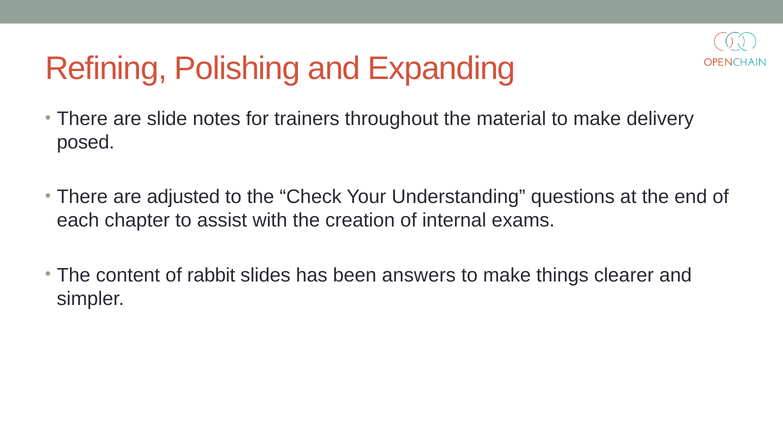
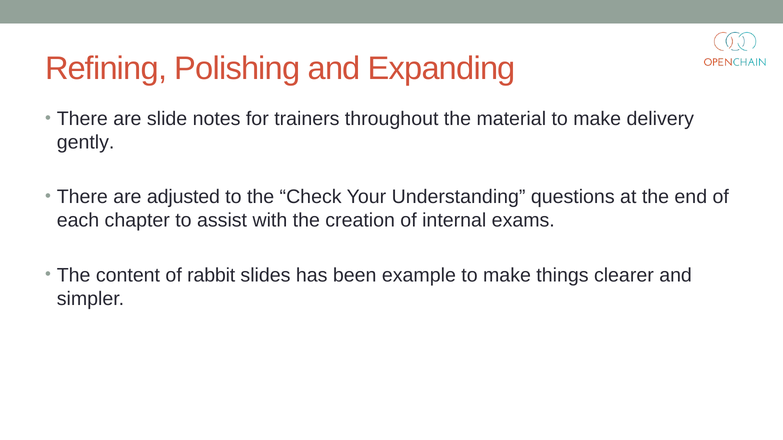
posed: posed -> gently (86, 142)
answers: answers -> example (419, 275)
